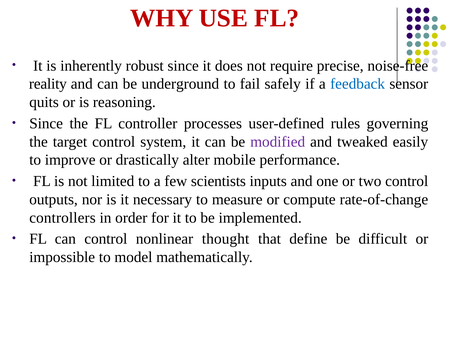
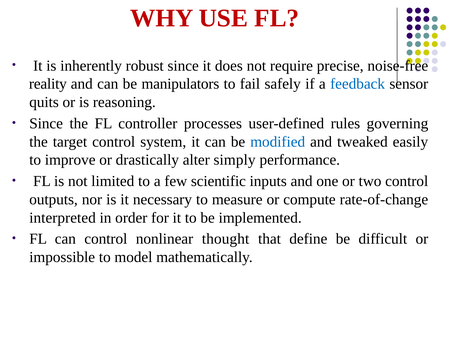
underground: underground -> manipulators (180, 84)
modified colour: purple -> blue (278, 142)
mobile: mobile -> simply (235, 160)
scientists: scientists -> scientific (218, 181)
controllers: controllers -> interpreted (63, 218)
